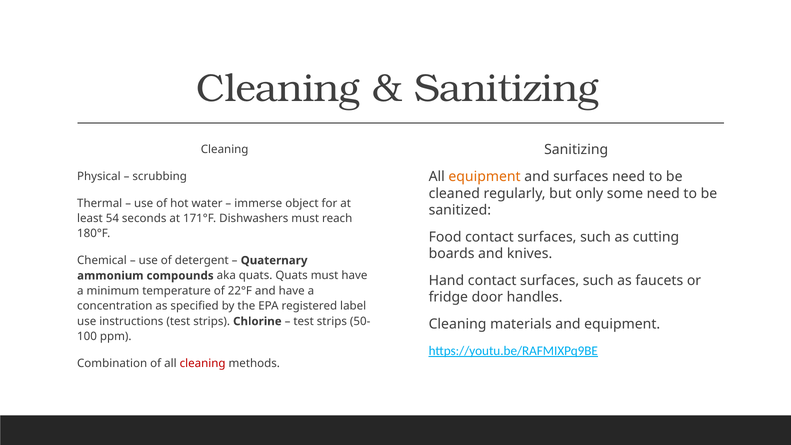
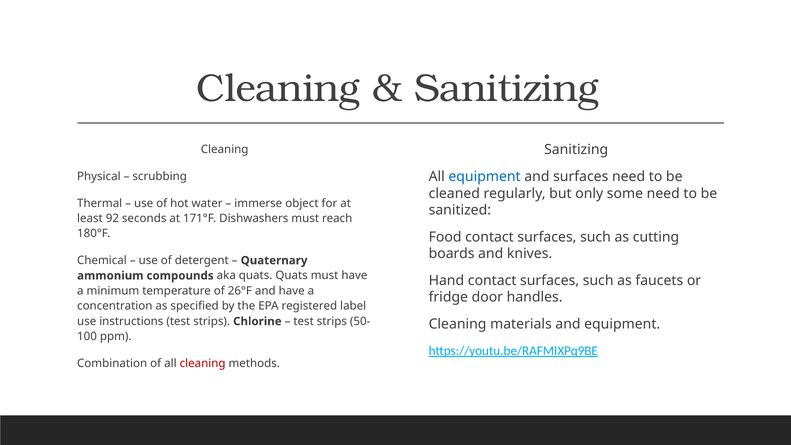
equipment colour: orange -> blue (485, 177)
54: 54 -> 92 (112, 218)
22°F: 22°F -> 26°F (240, 291)
